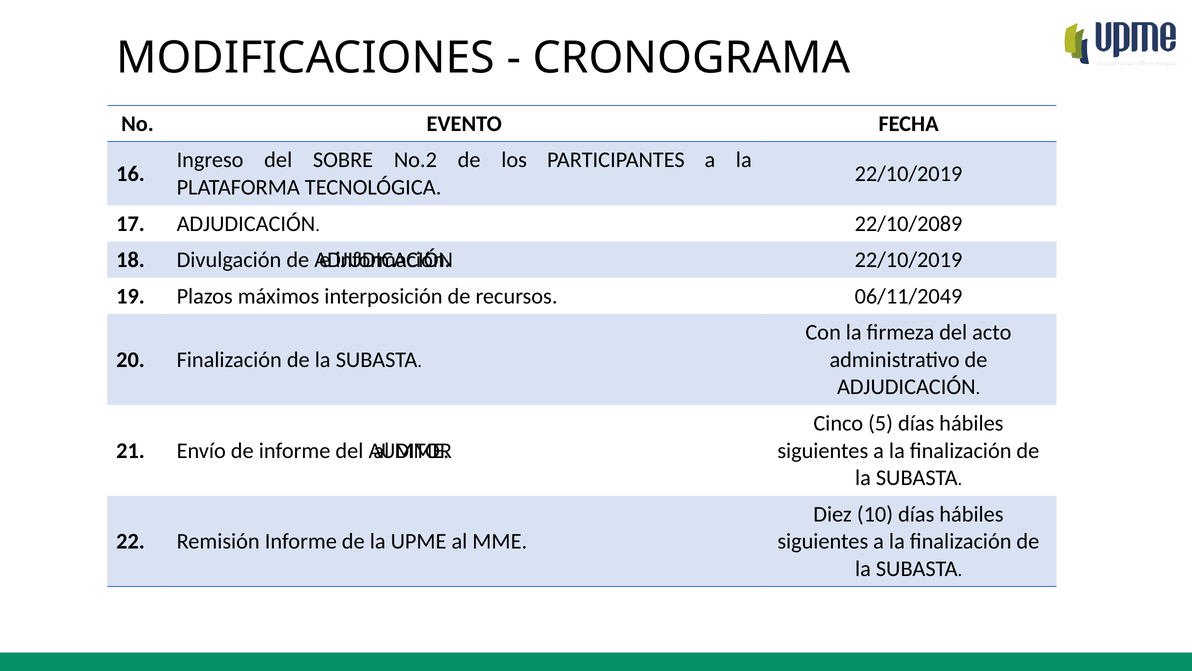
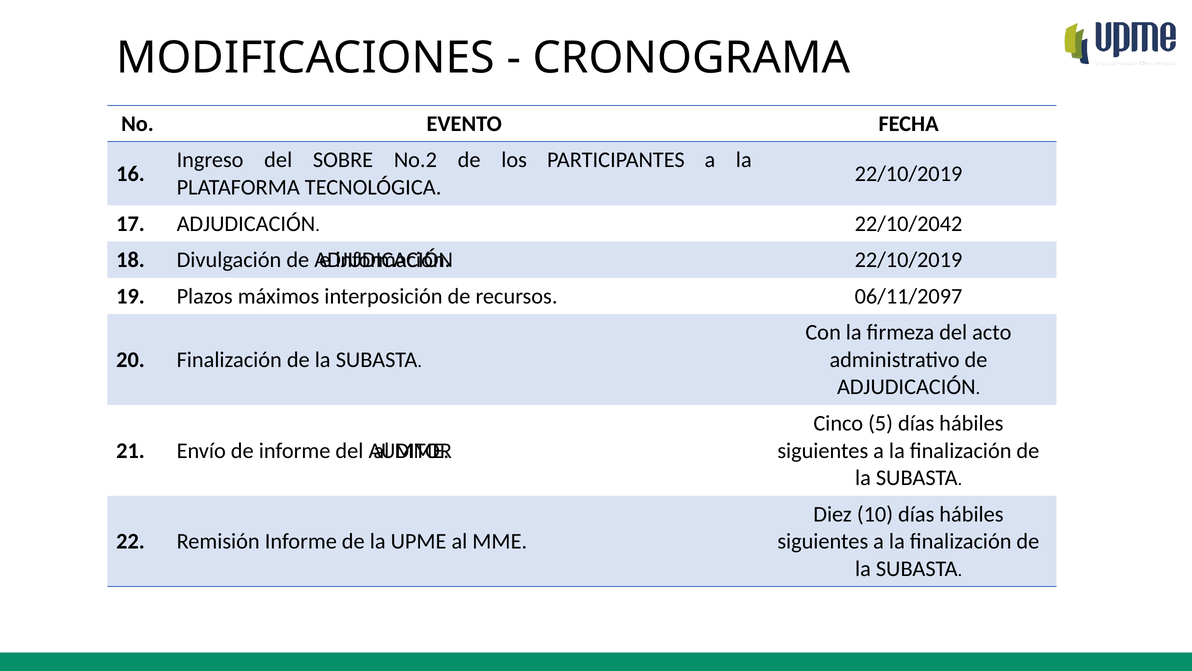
22/10/2089: 22/10/2089 -> 22/10/2042 (909, 224)
06/11/2049: 06/11/2049 -> 06/11/2097 (909, 296)
